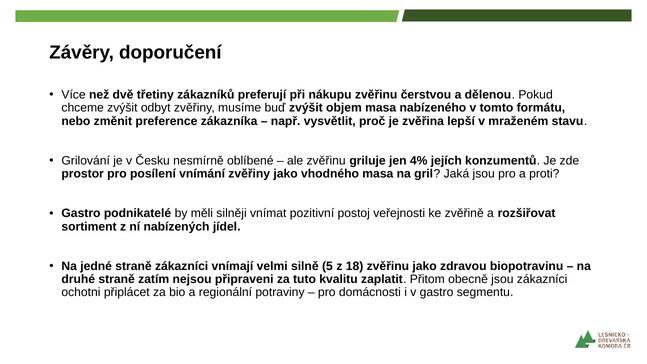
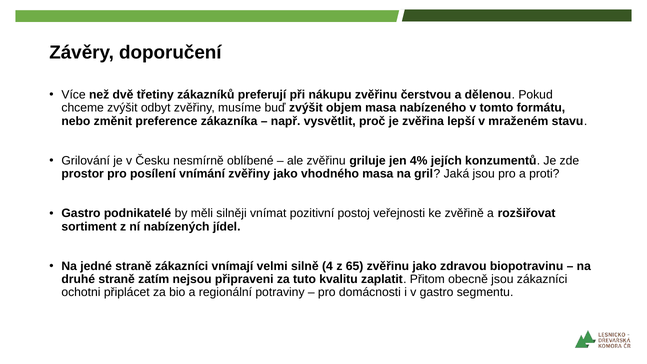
5: 5 -> 4 (327, 266)
18: 18 -> 65 (355, 266)
